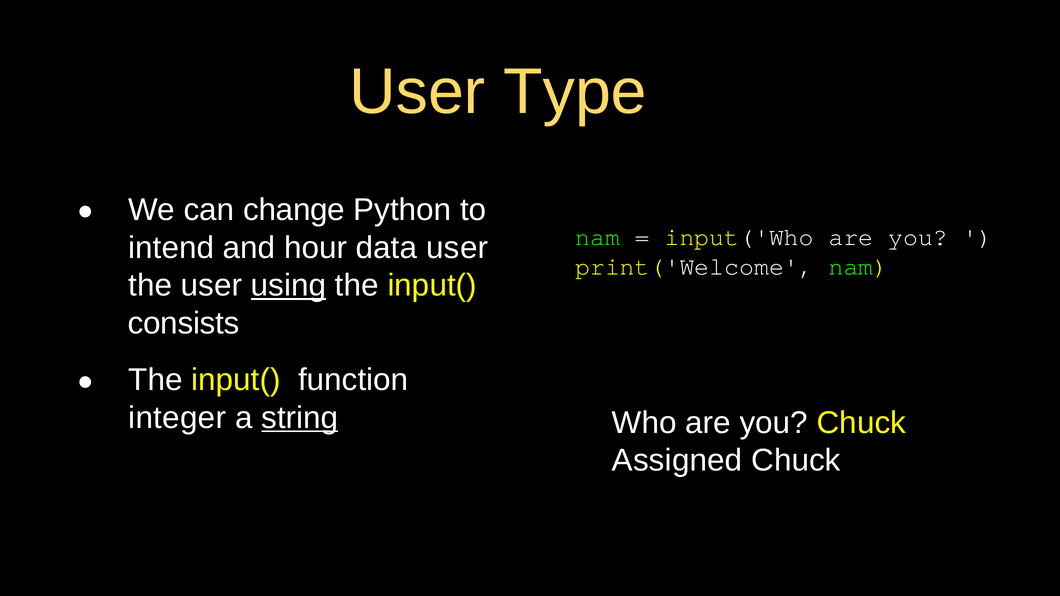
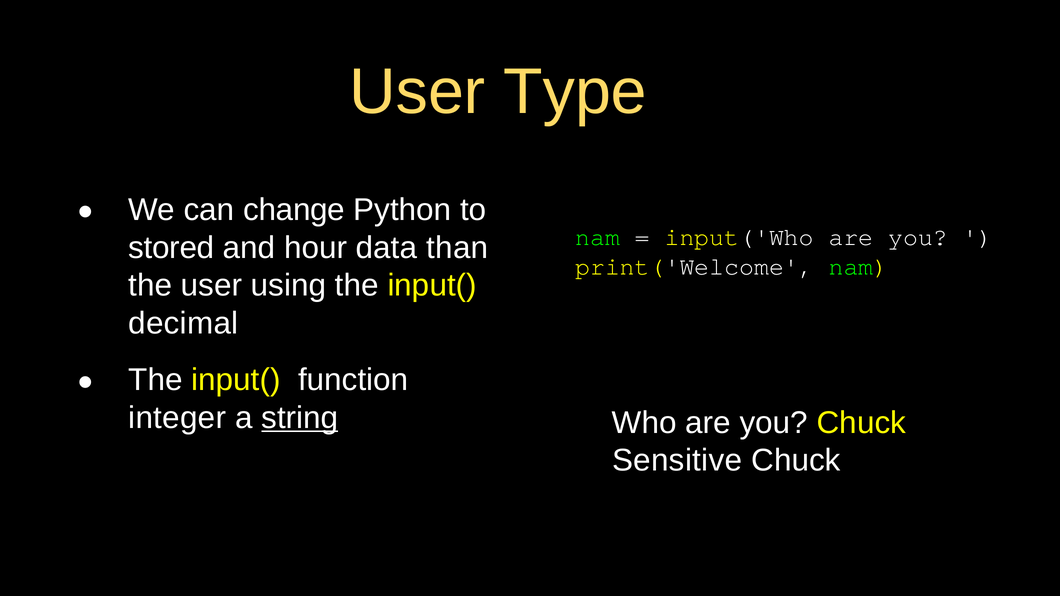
intend: intend -> stored (171, 248)
data user: user -> than (457, 248)
using underline: present -> none (288, 286)
consists: consists -> decimal (183, 323)
Assigned: Assigned -> Sensitive (677, 461)
